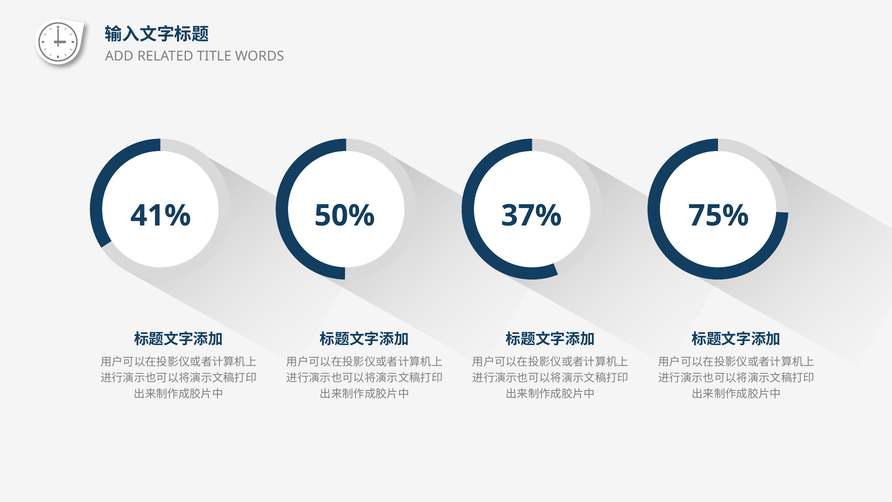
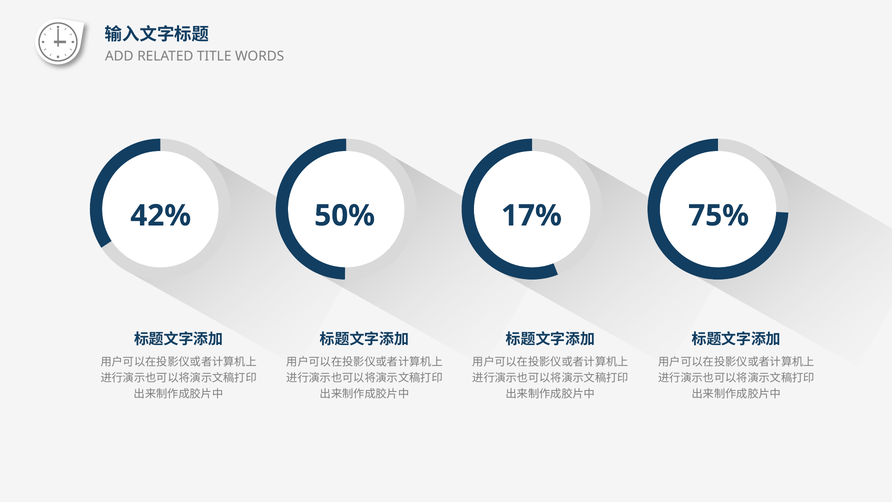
41%: 41% -> 42% (161, 216)
37%: 37% -> 17% (531, 216)
